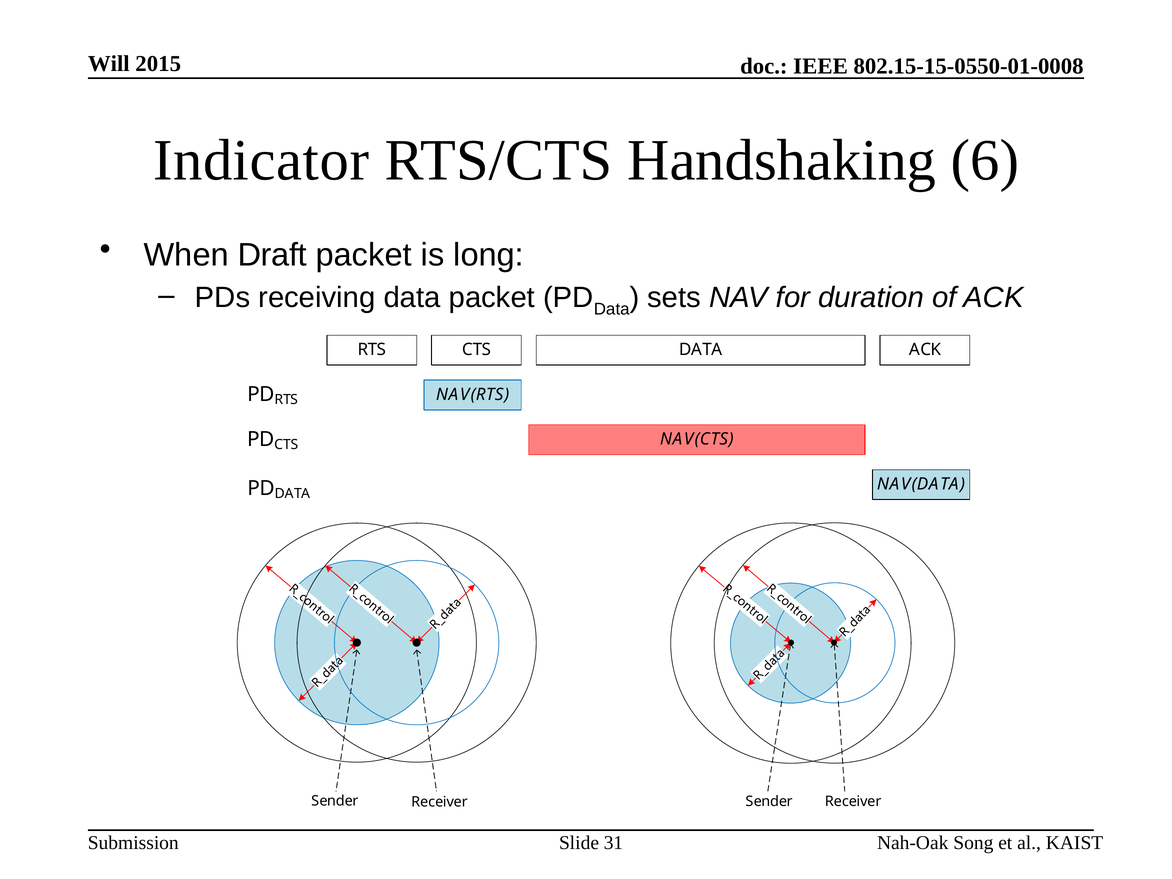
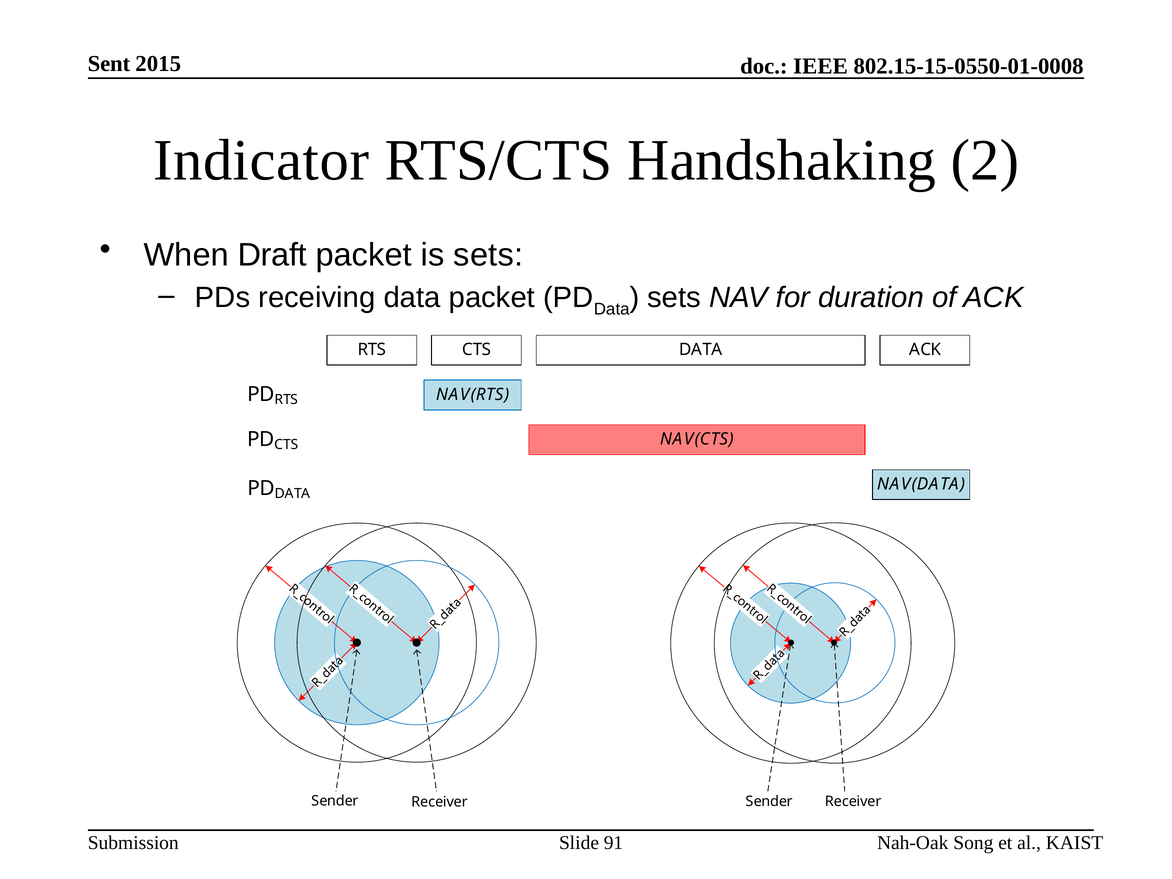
Will: Will -> Sent (109, 64)
6: 6 -> 2 (985, 160)
is long: long -> sets (488, 255)
31: 31 -> 91 (613, 843)
